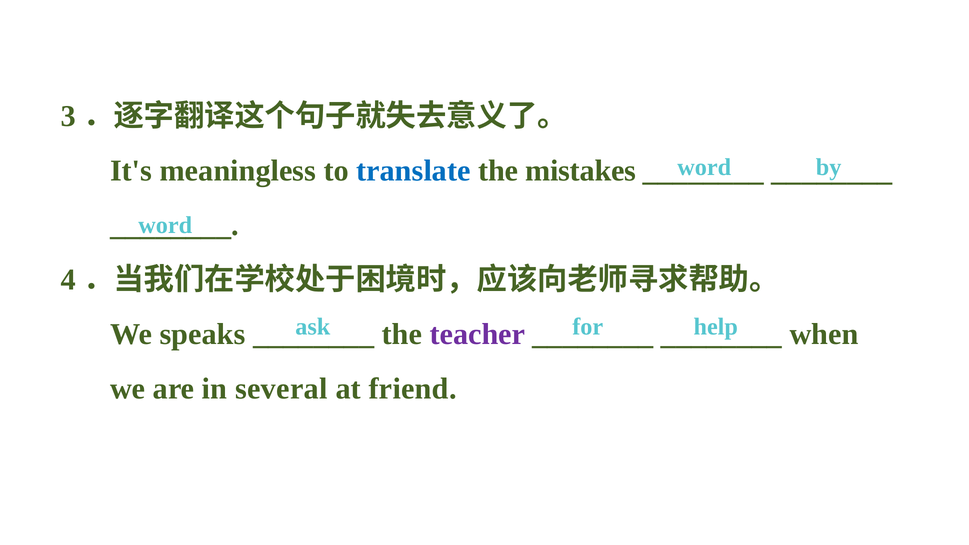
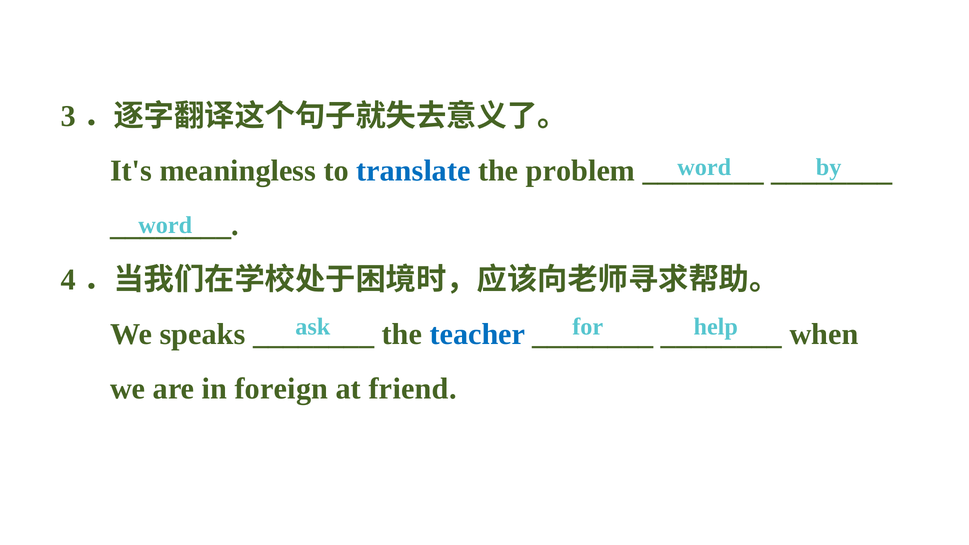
mistakes: mistakes -> problem (581, 171)
teacher colour: purple -> blue (477, 334)
several: several -> foreign (281, 389)
